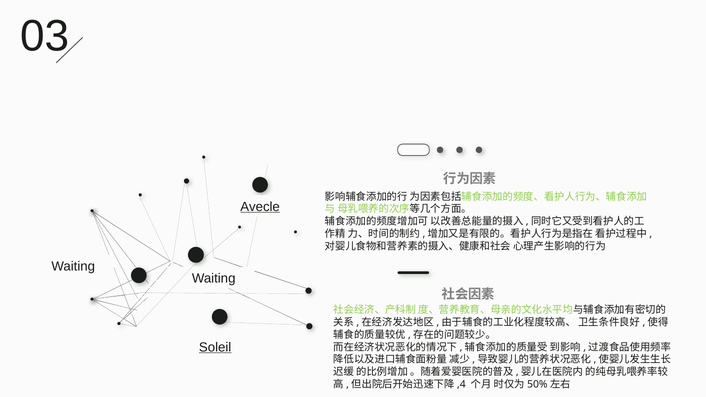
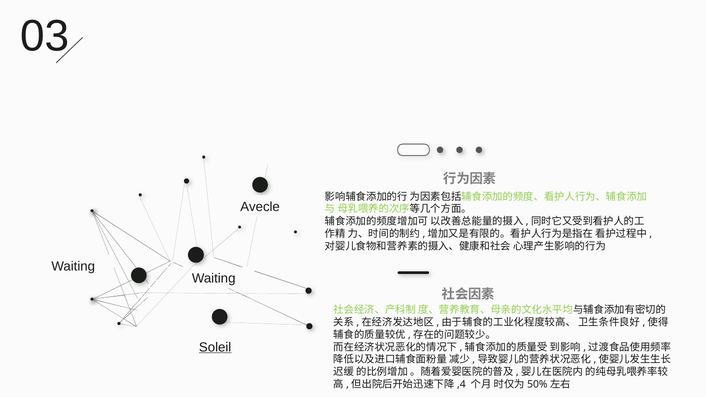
Avecle underline: present -> none (260, 207)
